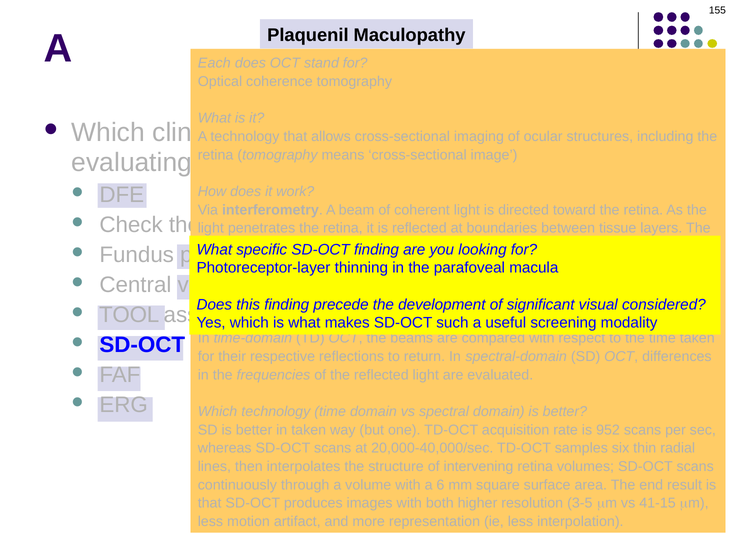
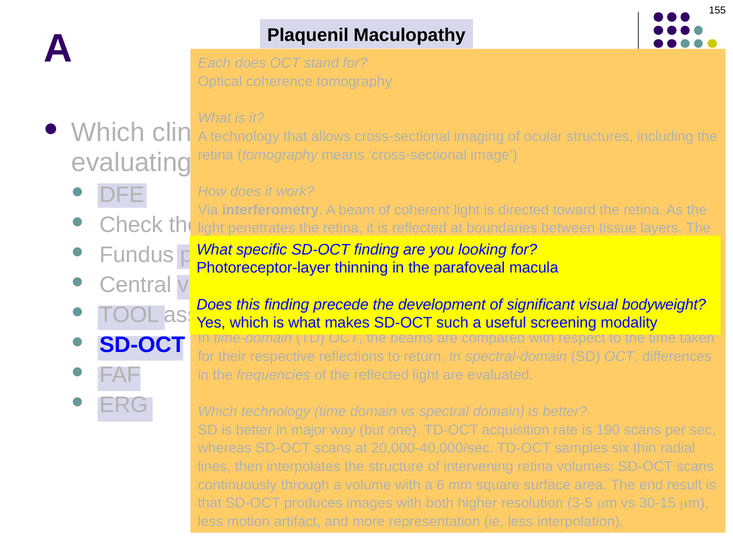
considered: considered -> bodyweight (664, 304)
in taken: taken -> major (309, 430)
952: 952 -> 190 (608, 430)
41-15: 41-15 -> 30-15 (657, 503)
